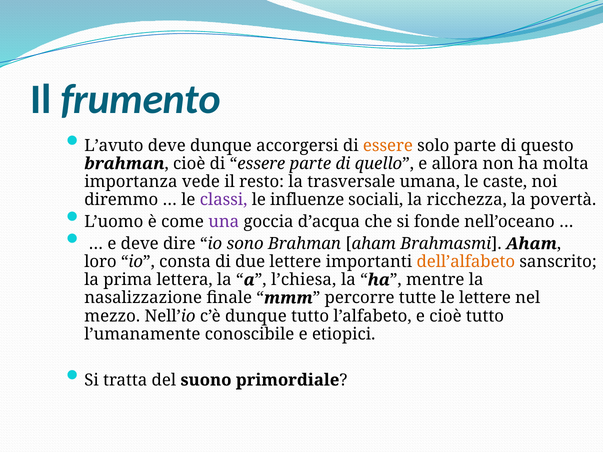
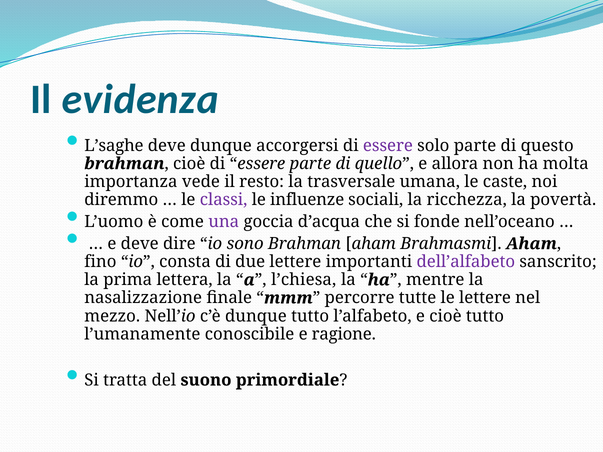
frumento: frumento -> evidenza (140, 100)
L’avuto: L’avuto -> L’saghe (114, 146)
essere colour: orange -> purple (388, 146)
loro: loro -> fino (100, 262)
dell’alfabeto colour: orange -> purple (466, 262)
etiopici: etiopici -> ragione (344, 334)
